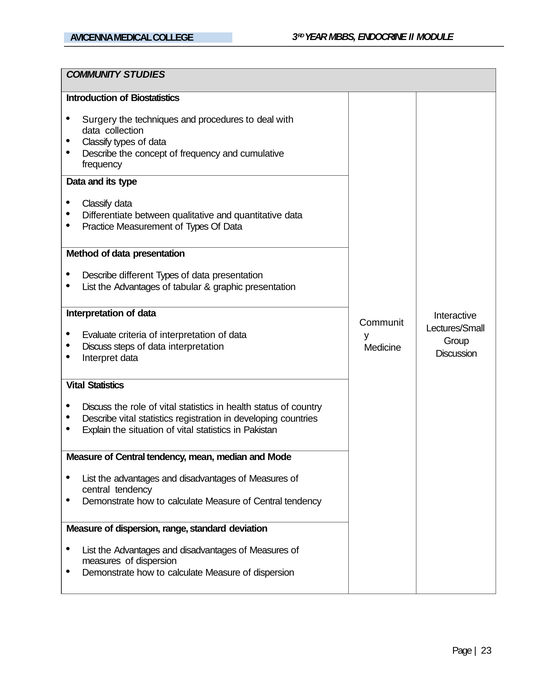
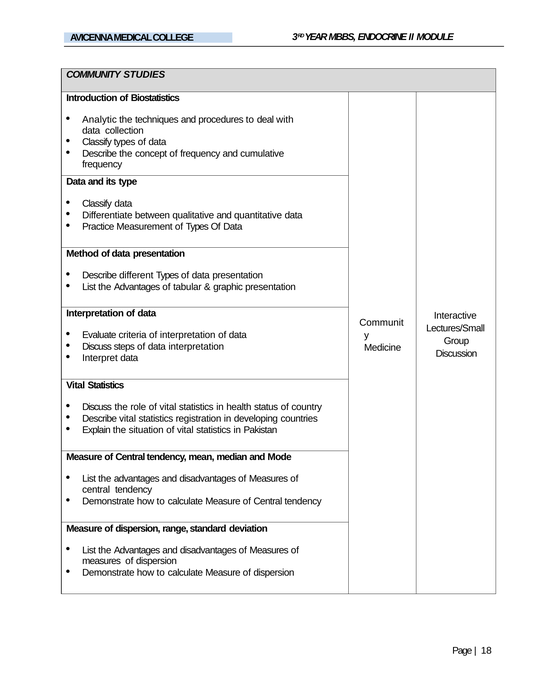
Surgery: Surgery -> Analytic (100, 120)
23: 23 -> 18 (486, 651)
